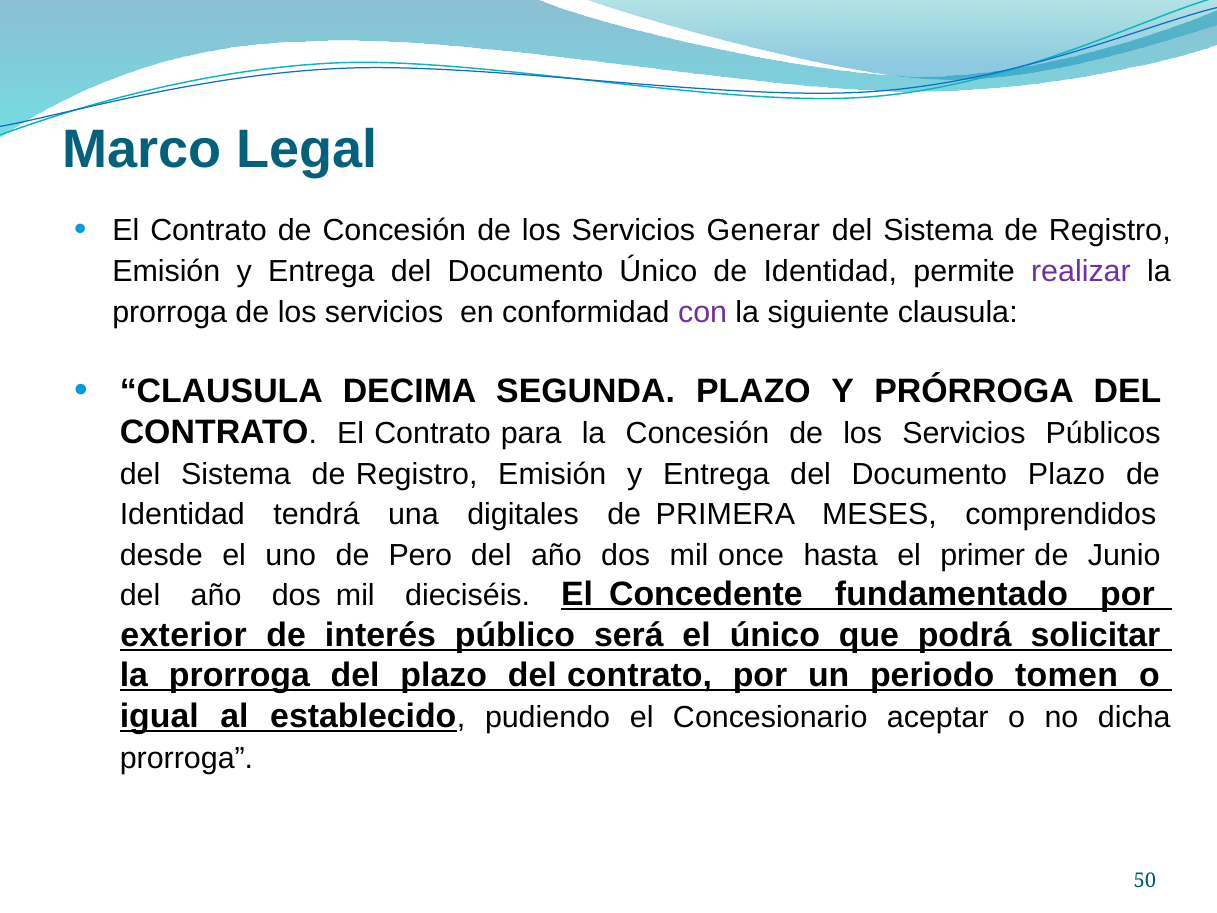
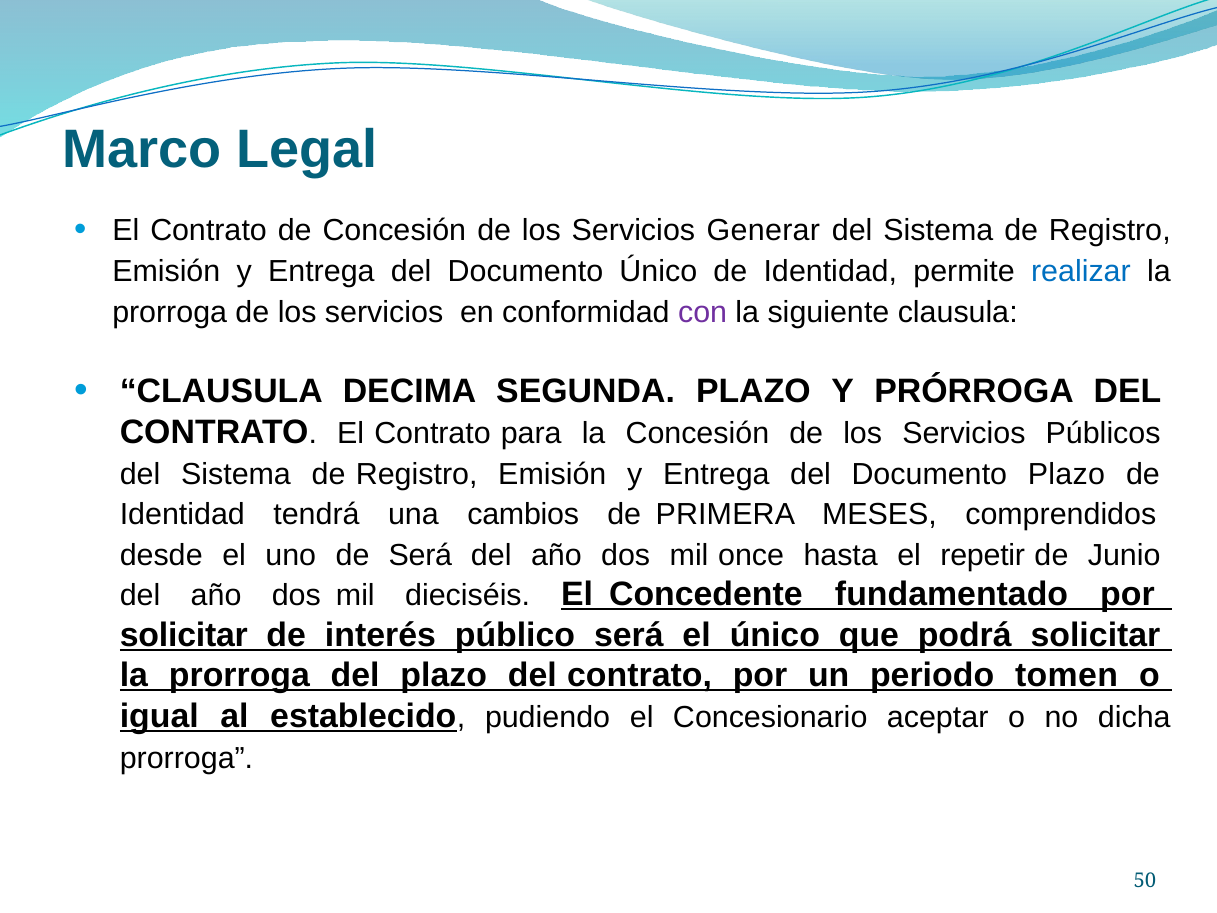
realizar colour: purple -> blue (1081, 271)
digitales: digitales -> cambios (523, 515)
de Pero: Pero -> Será (420, 555)
primer: primer -> repetir (983, 555)
exterior: exterior -> solicitar (184, 635)
